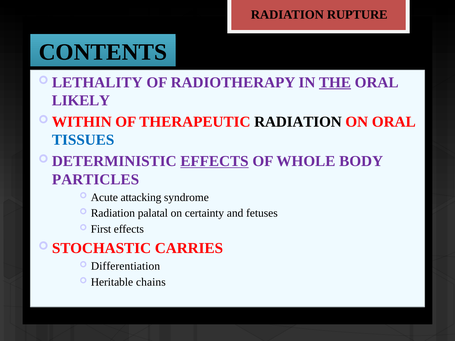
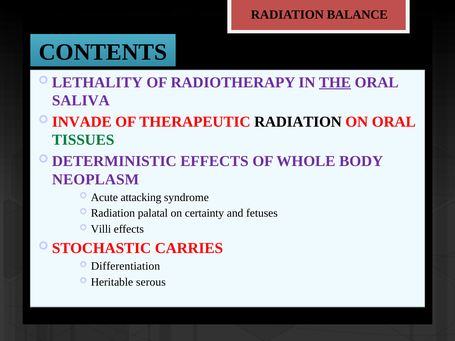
RUPTURE: RUPTURE -> BALANCE (357, 15)
LIKELY: LIKELY -> SALIVA (81, 101)
WITHIN: WITHIN -> INVADE (82, 122)
TISSUES colour: blue -> green (83, 140)
EFFECTS underline: present -> none (214, 161)
PARTICLES: PARTICLES -> NEOPLASM (96, 179)
First: First -> Villi (101, 229)
chains: chains -> serous (151, 282)
